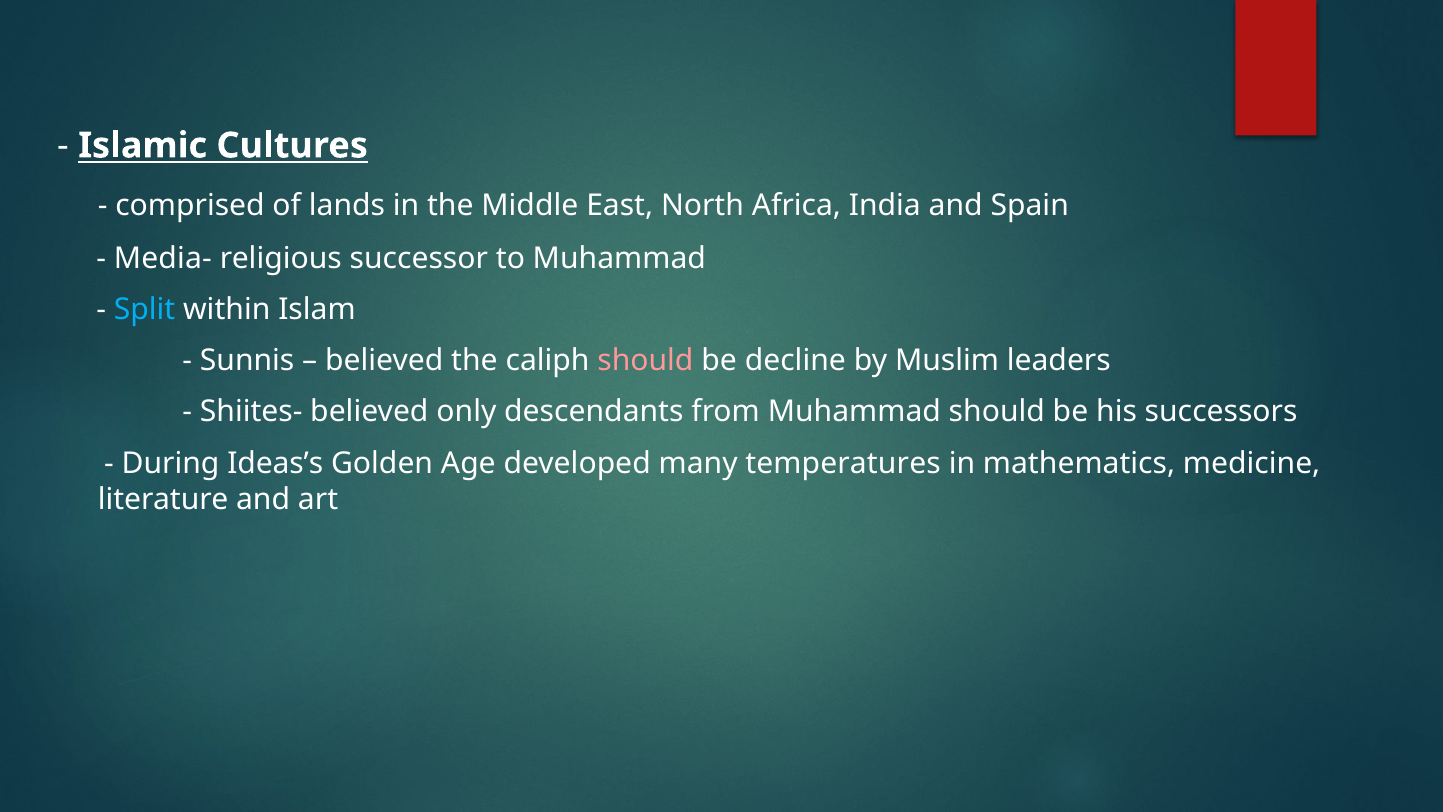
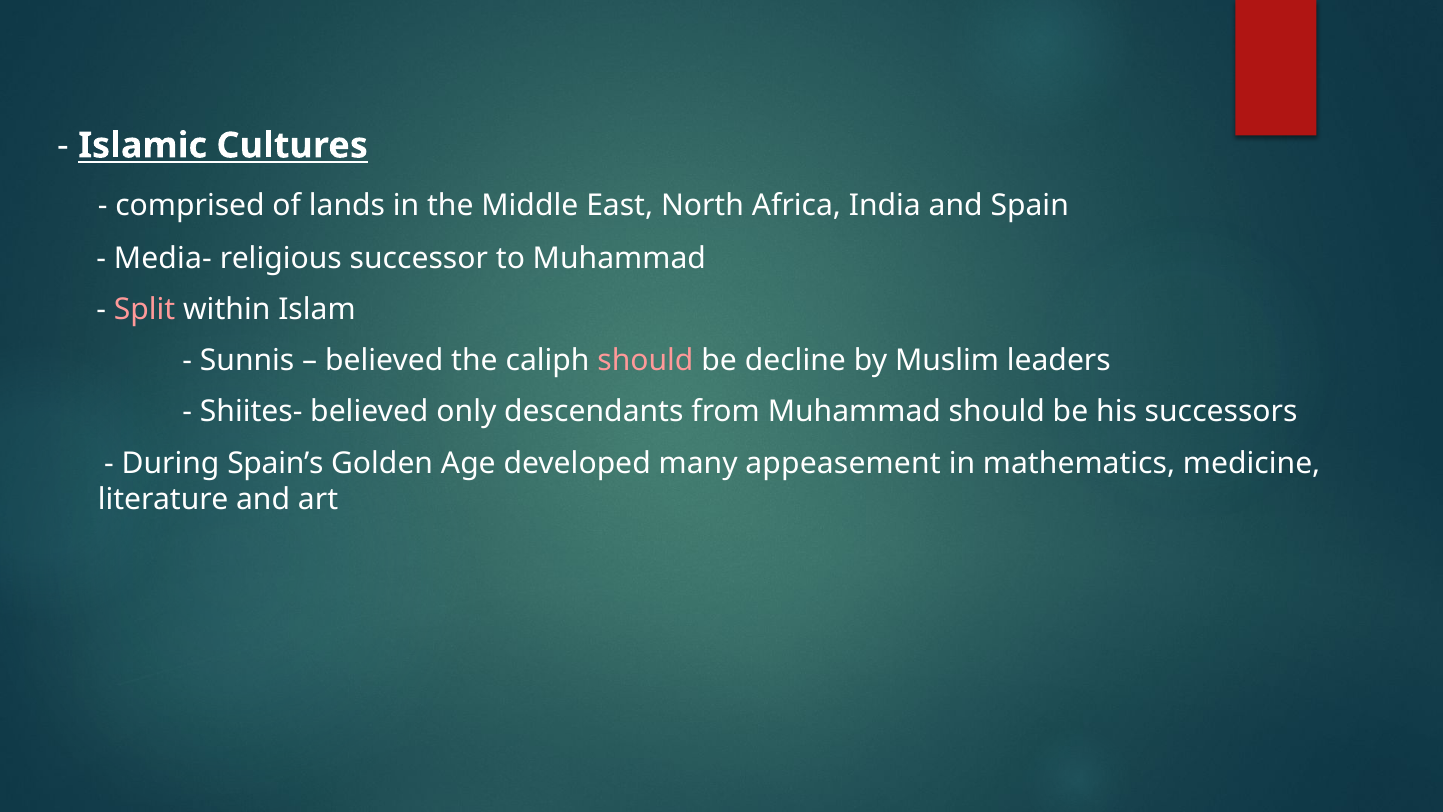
Split colour: light blue -> pink (145, 309)
Ideas’s: Ideas’s -> Spain’s (275, 463)
temperatures: temperatures -> appeasement (843, 463)
